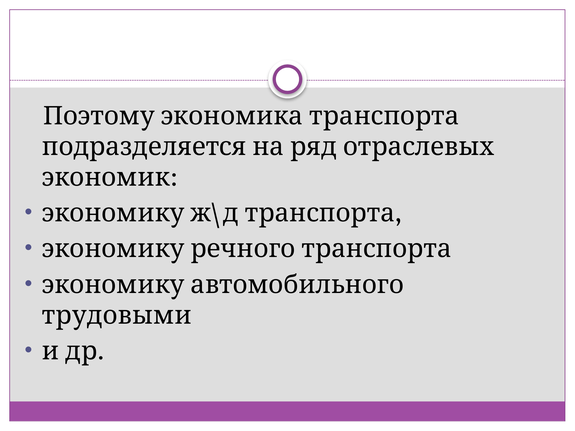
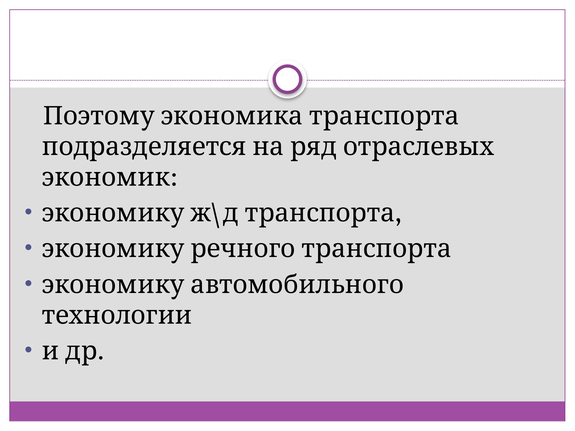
трудовыми: трудовыми -> технологии (117, 316)
